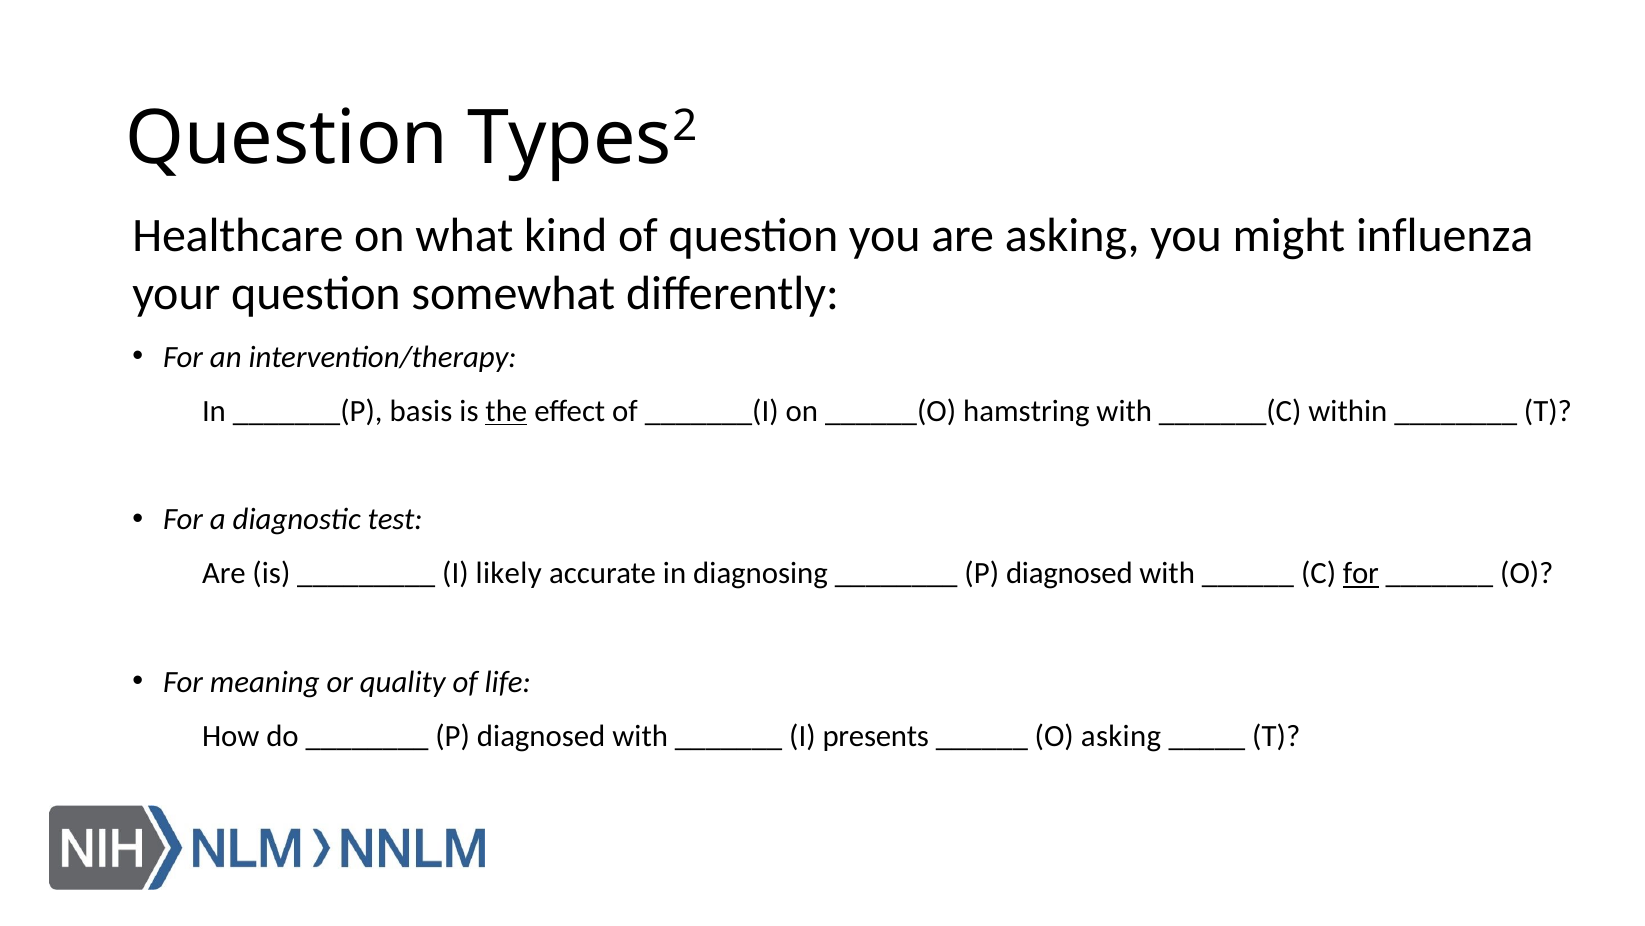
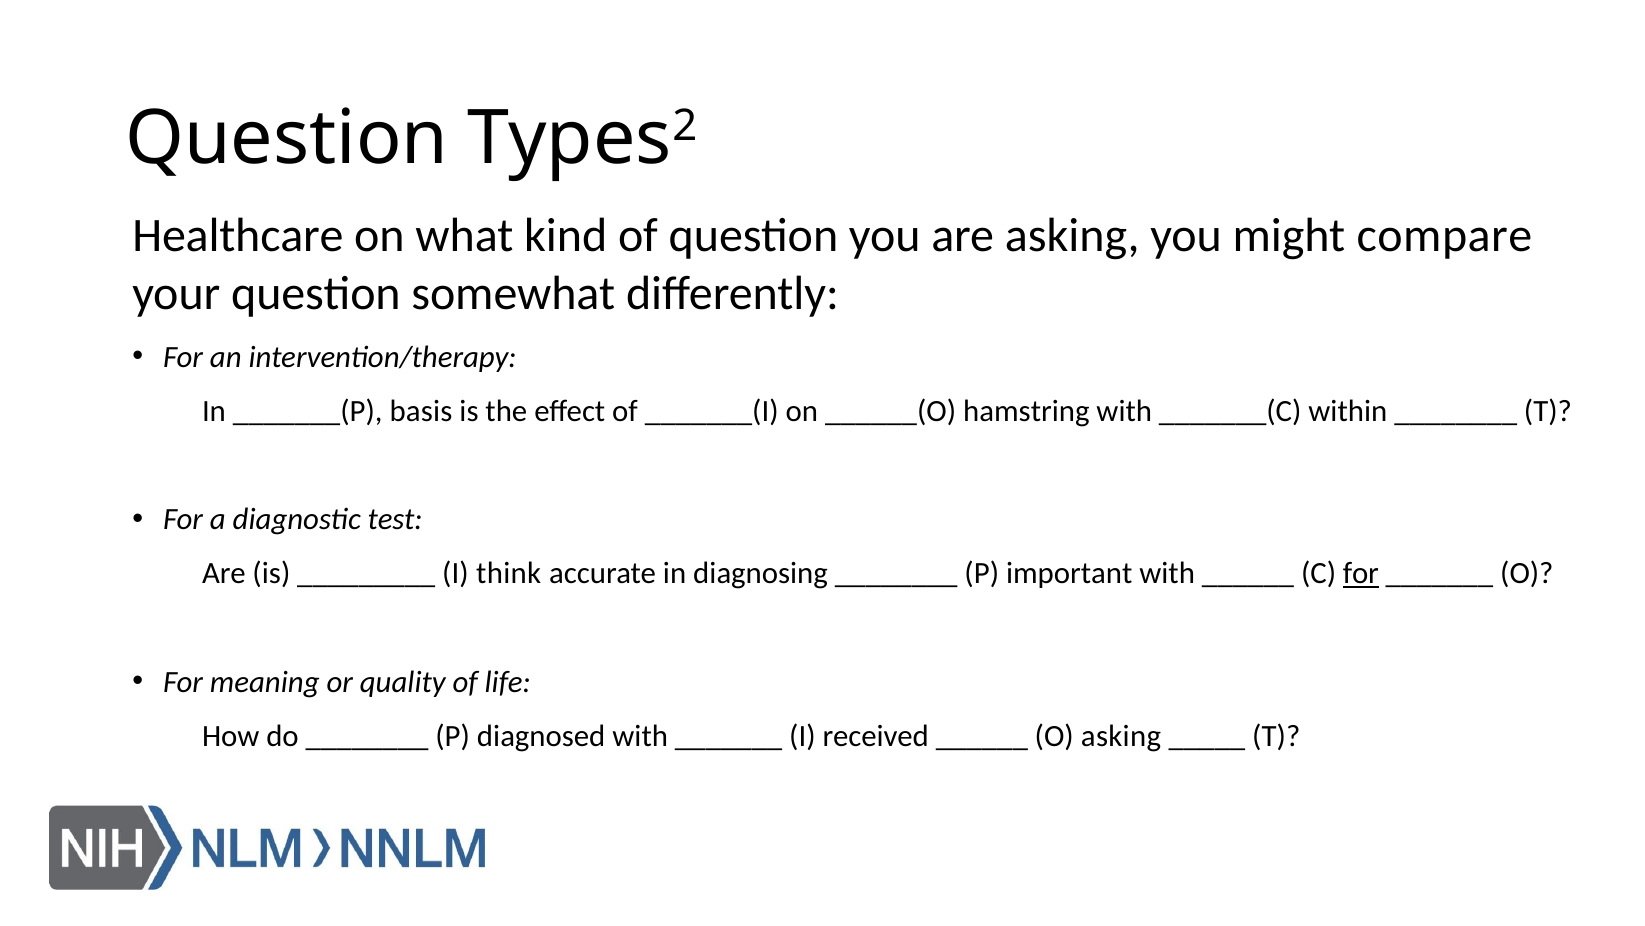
influenza: influenza -> compare (1444, 236)
the underline: present -> none (506, 411)
likely: likely -> think (509, 573)
diagnosed: diagnosed -> important (1069, 573)
presents: presents -> received (876, 736)
